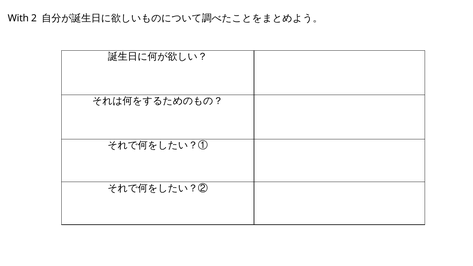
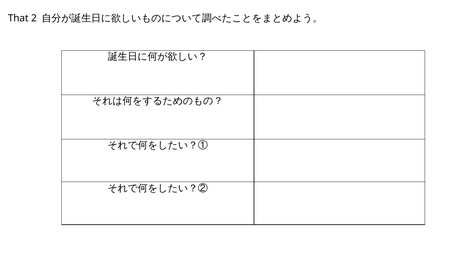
With: With -> That (18, 18)
